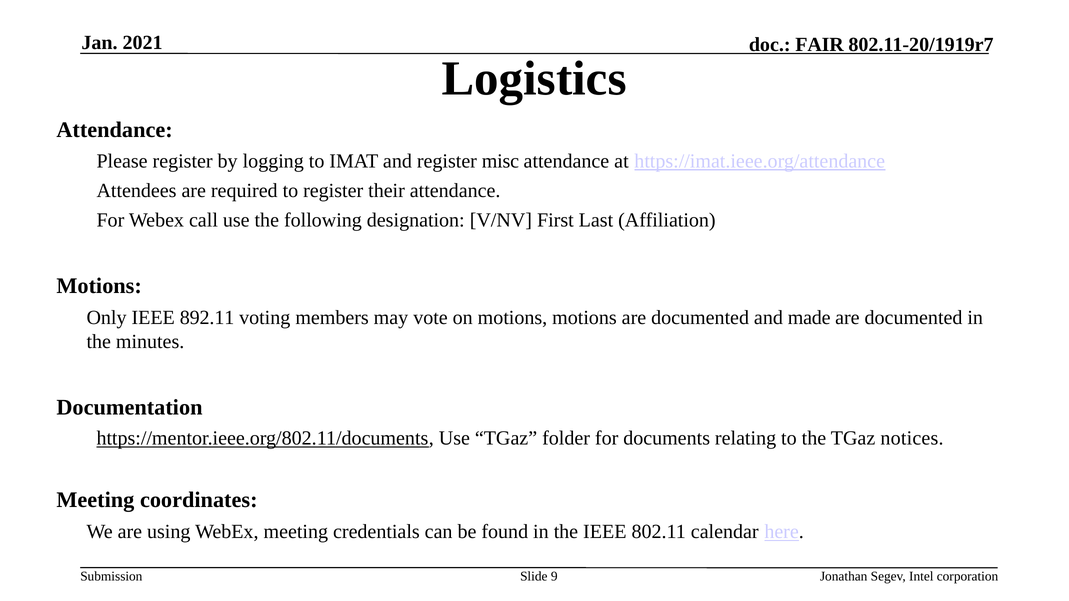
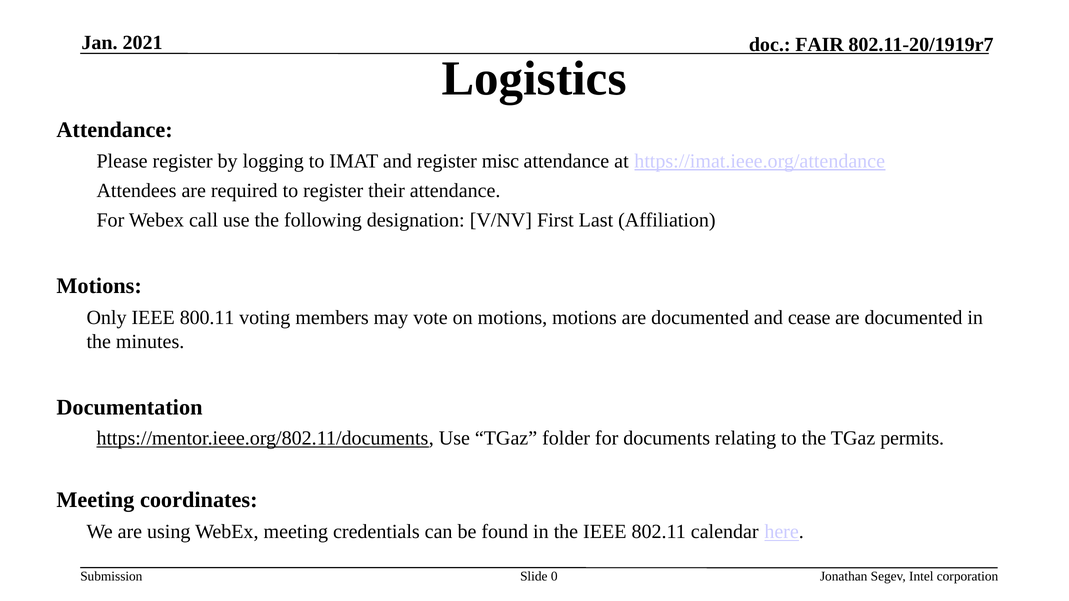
892.11: 892.11 -> 800.11 (207, 318)
made: made -> cease (809, 318)
notices: notices -> permits (912, 438)
9: 9 -> 0 (554, 577)
